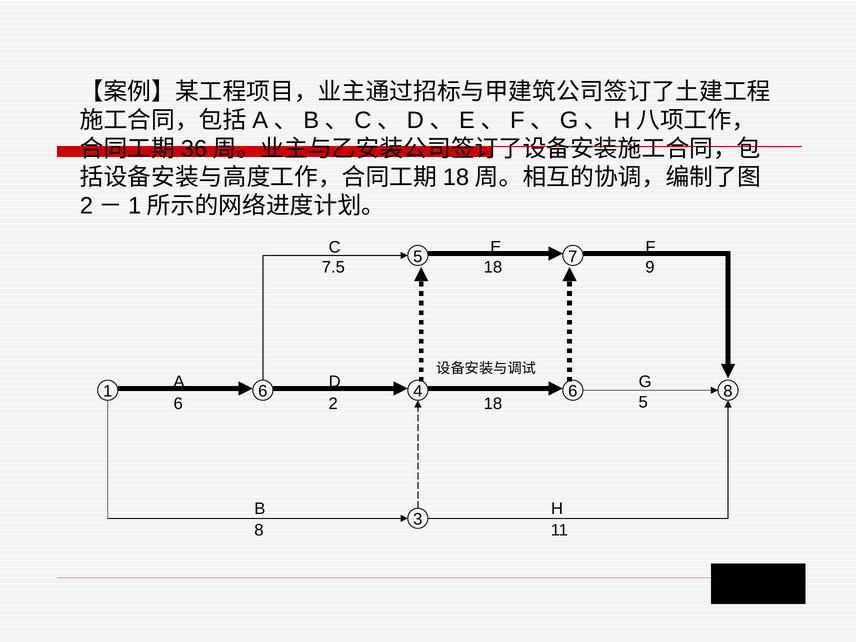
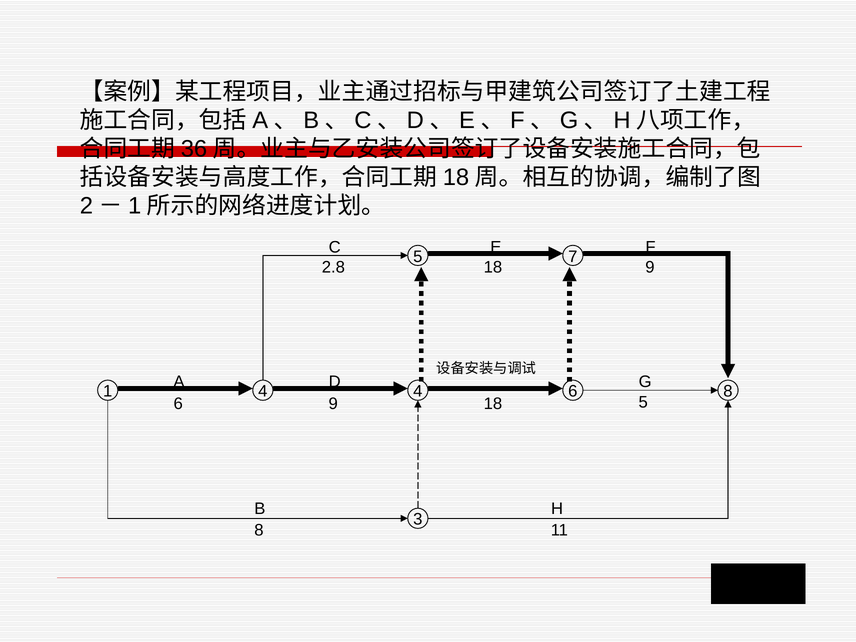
7.5: 7.5 -> 2.8 (333, 267)
1 6: 6 -> 4 (263, 391)
6 2: 2 -> 9 (333, 404)
